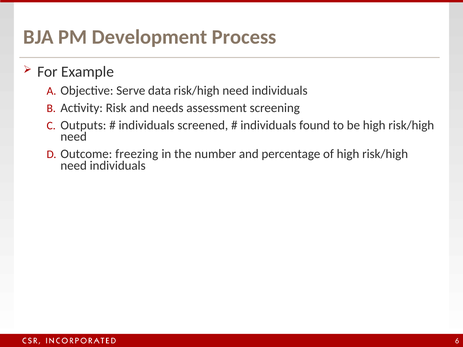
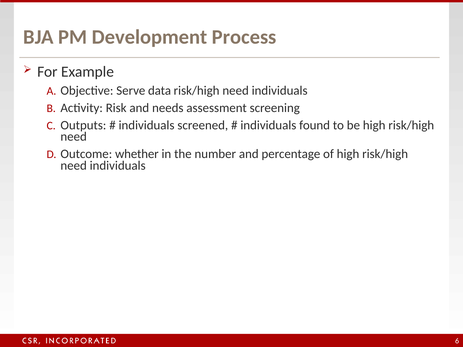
freezing: freezing -> whether (137, 154)
